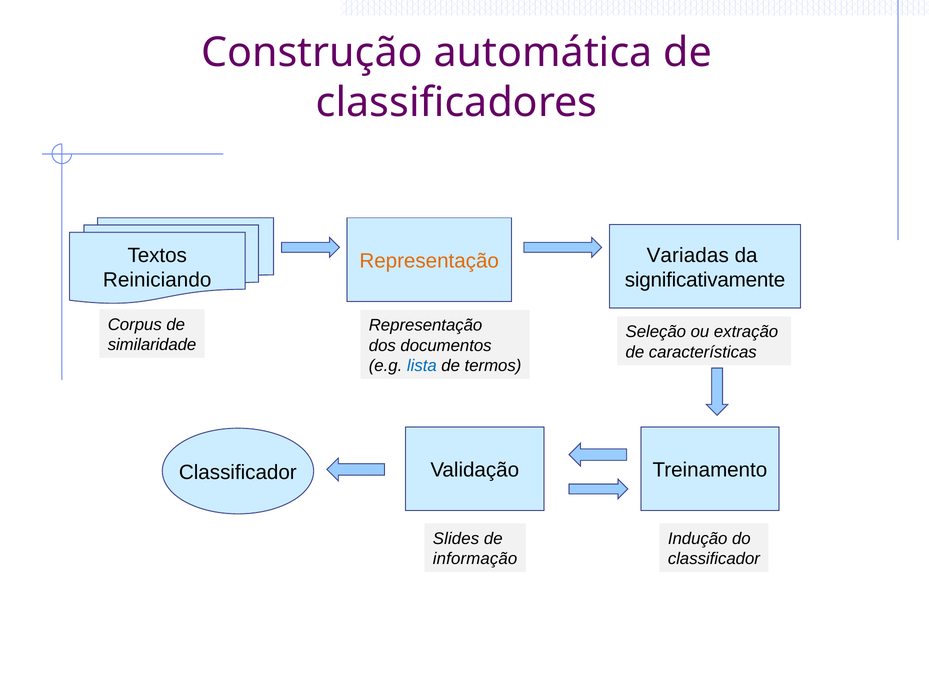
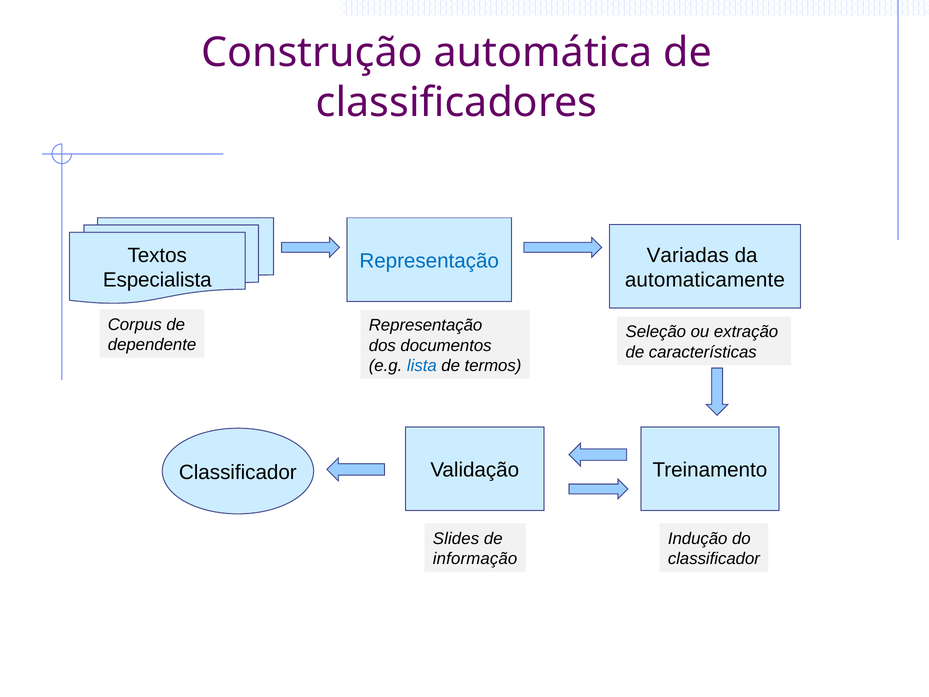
Representação colour: orange -> blue (429, 261)
significativamente: significativamente -> automaticamente (705, 280)
Reiniciando: Reiniciando -> Especialista (157, 280)
similaridade: similaridade -> dependente (152, 345)
